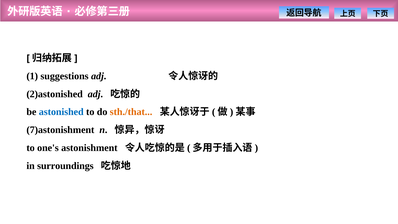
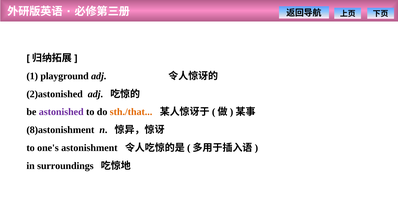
suggestions: suggestions -> playground (65, 76)
astonished colour: blue -> purple (61, 112)
7)astonishment: 7)astonishment -> 8)astonishment (60, 130)
